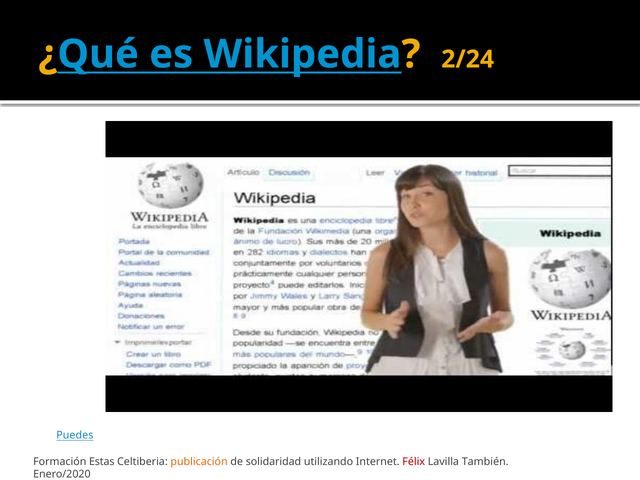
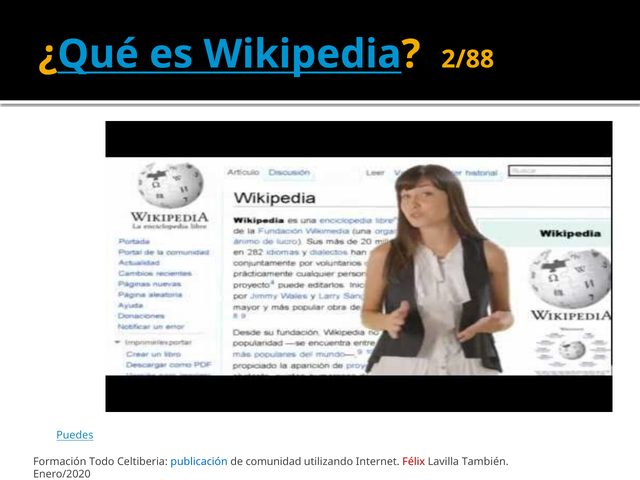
2/24: 2/24 -> 2/88 (468, 59)
Estas: Estas -> Todo (102, 462)
publicación colour: orange -> blue (199, 462)
solidaridad: solidaridad -> comunidad (273, 462)
